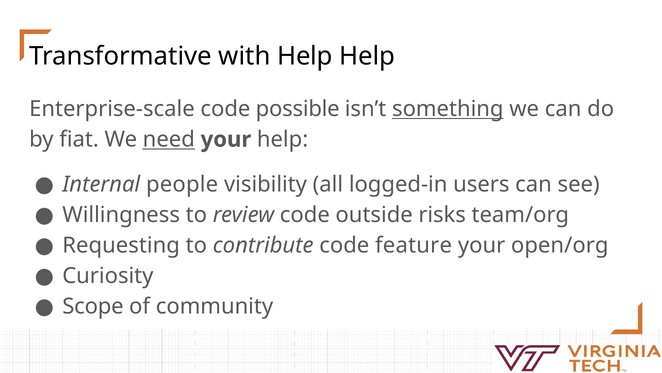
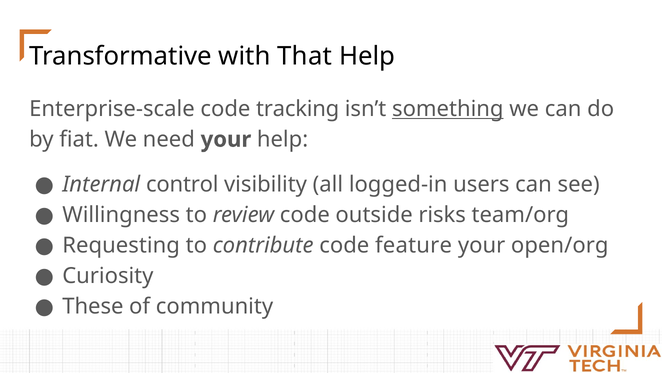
with Help: Help -> That (305, 56)
possible: possible -> tracking (298, 109)
need underline: present -> none (169, 139)
people: people -> control (182, 184)
Scope: Scope -> These (93, 306)
